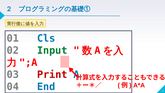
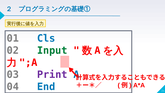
Print colour: red -> purple (52, 75)
